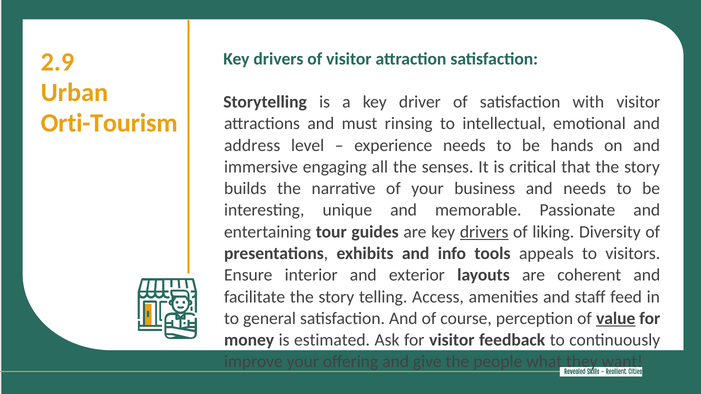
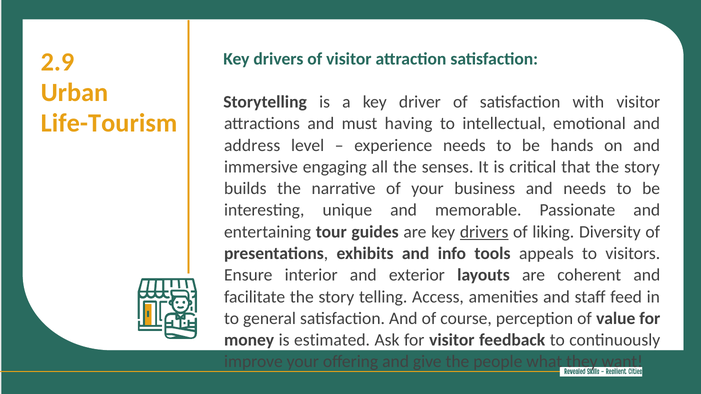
Orti-Tourism: Orti-Tourism -> Life-Tourism (109, 123)
rinsing: rinsing -> having (409, 124)
value underline: present -> none (616, 319)
